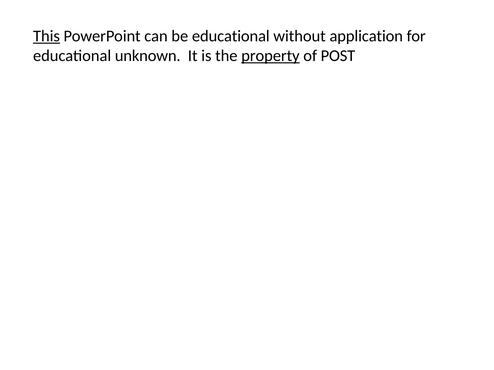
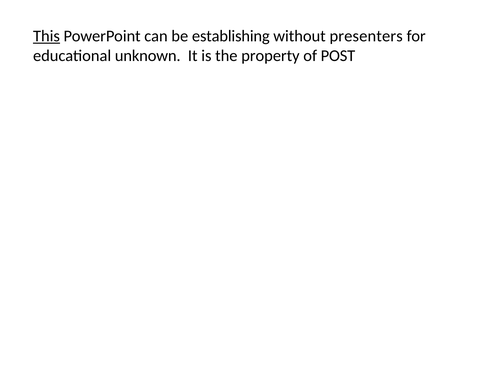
be educational: educational -> establishing (231, 36)
application: application -> presenters (366, 36)
property underline: present -> none (270, 56)
